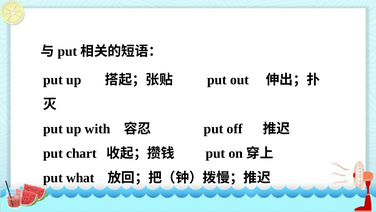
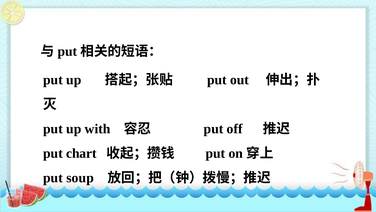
what: what -> soup (80, 177)
